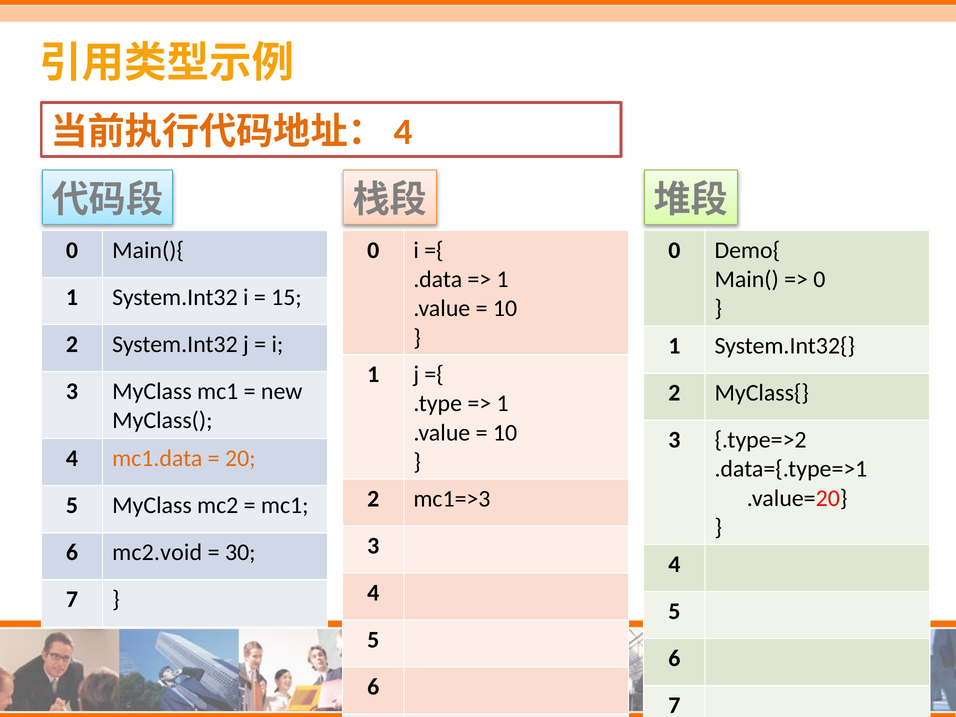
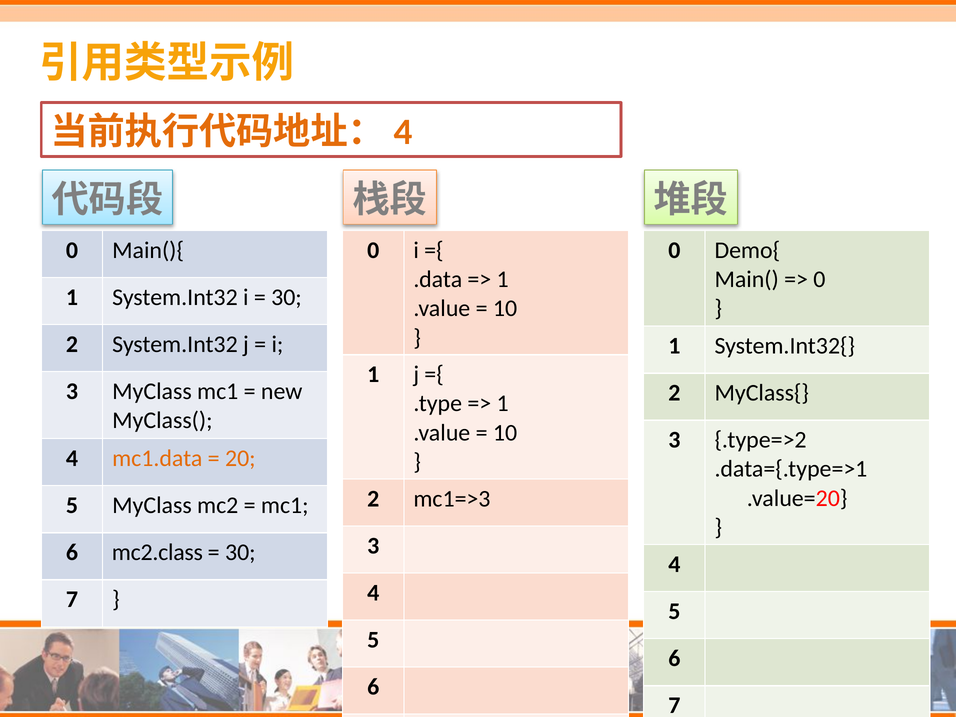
15: 15 -> 30 (286, 297)
mc2.void: mc2.void -> mc2.class (157, 552)
